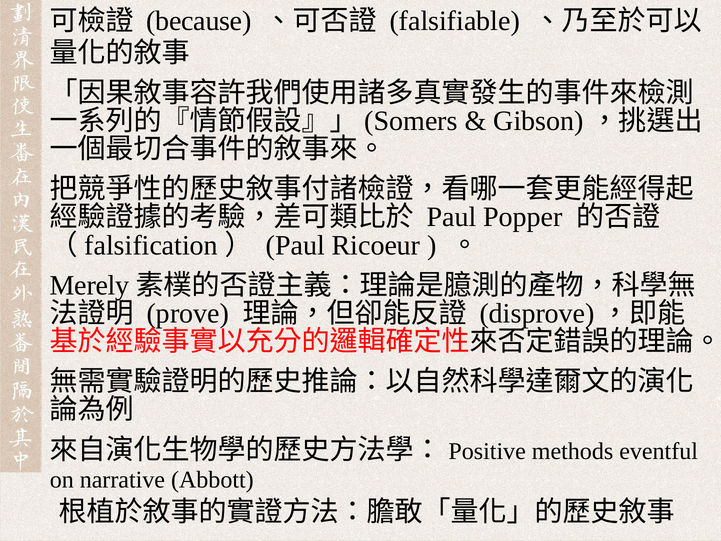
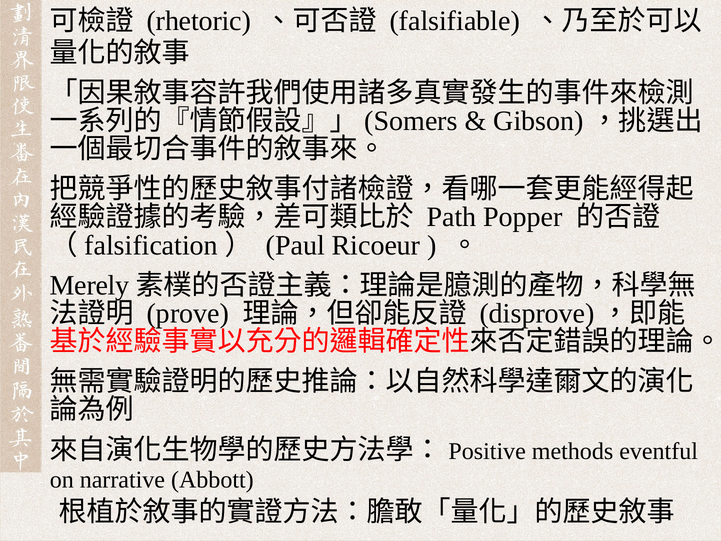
because: because -> rhetoric (199, 21)
Paul: Paul -> Path (452, 217)
